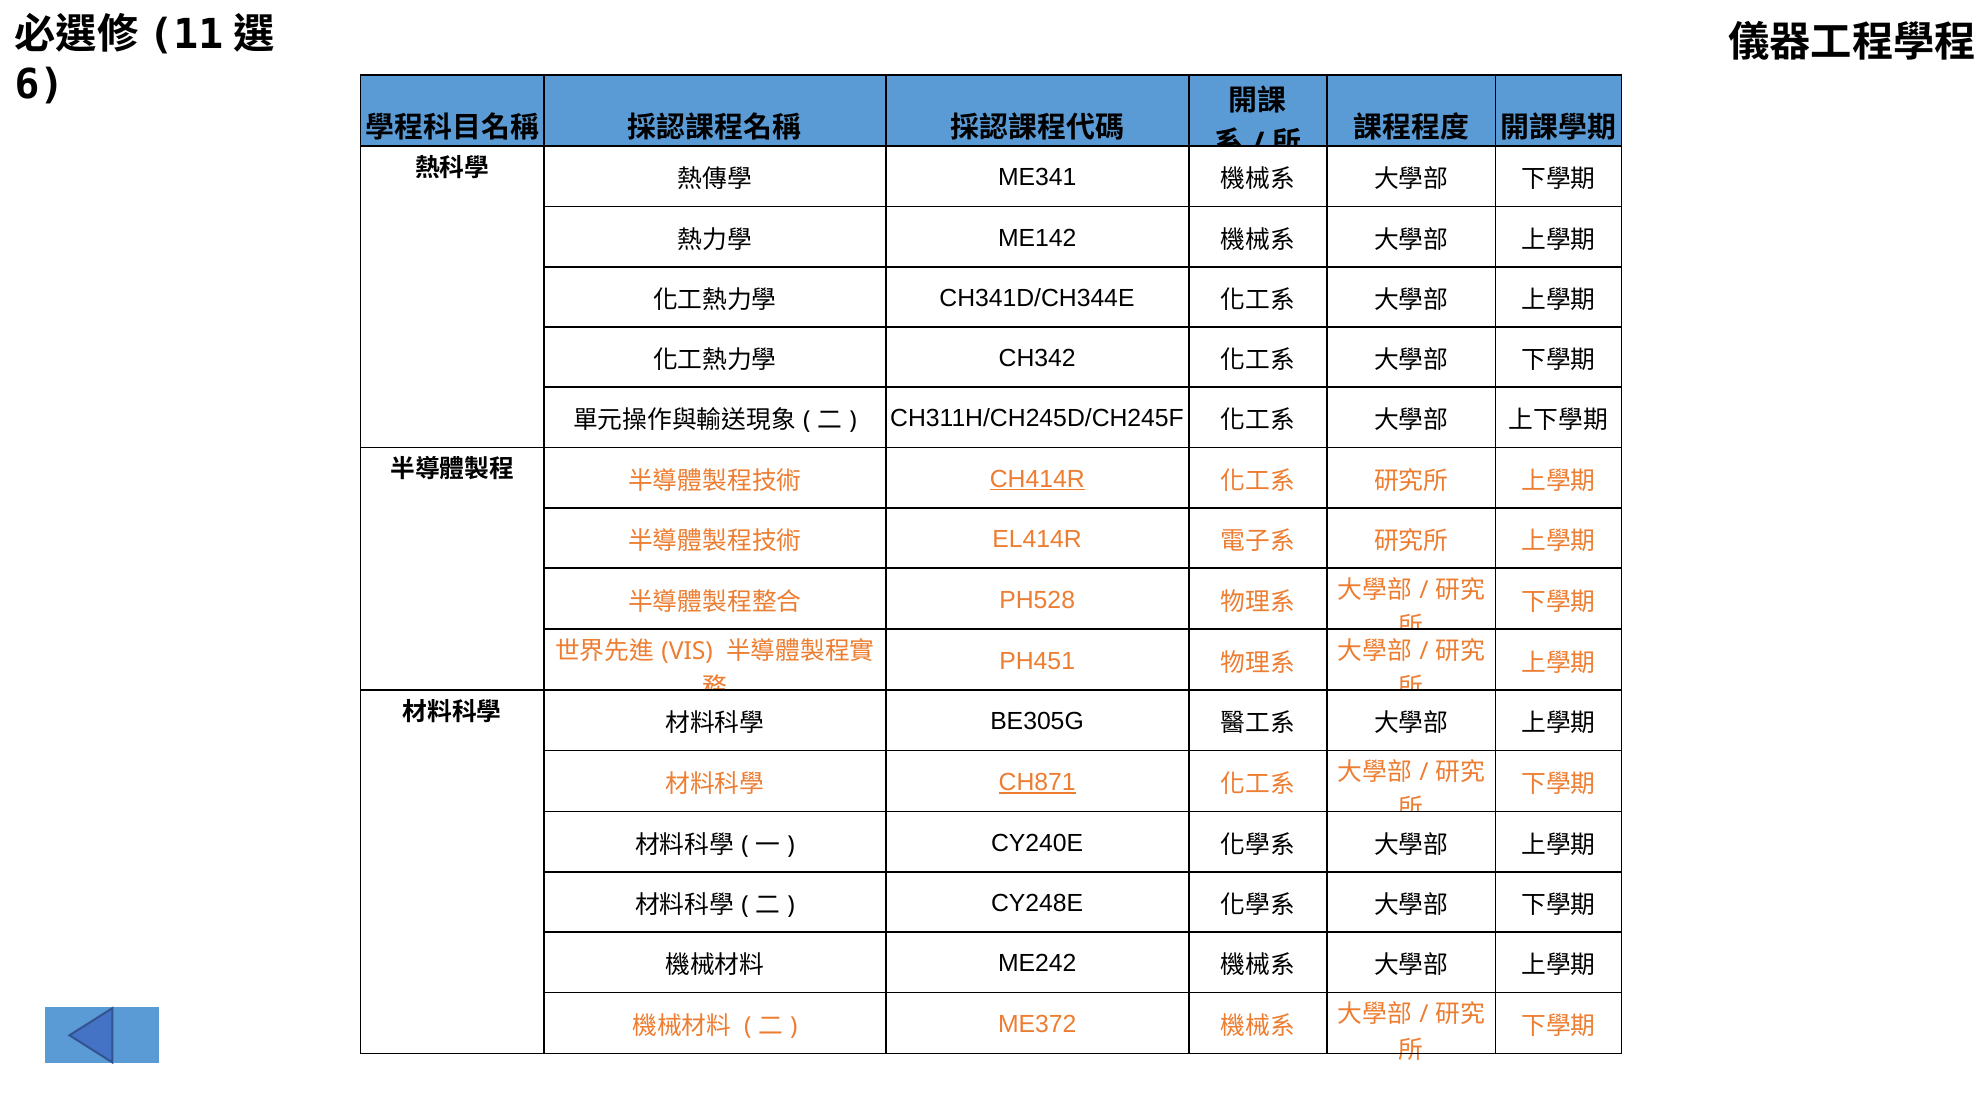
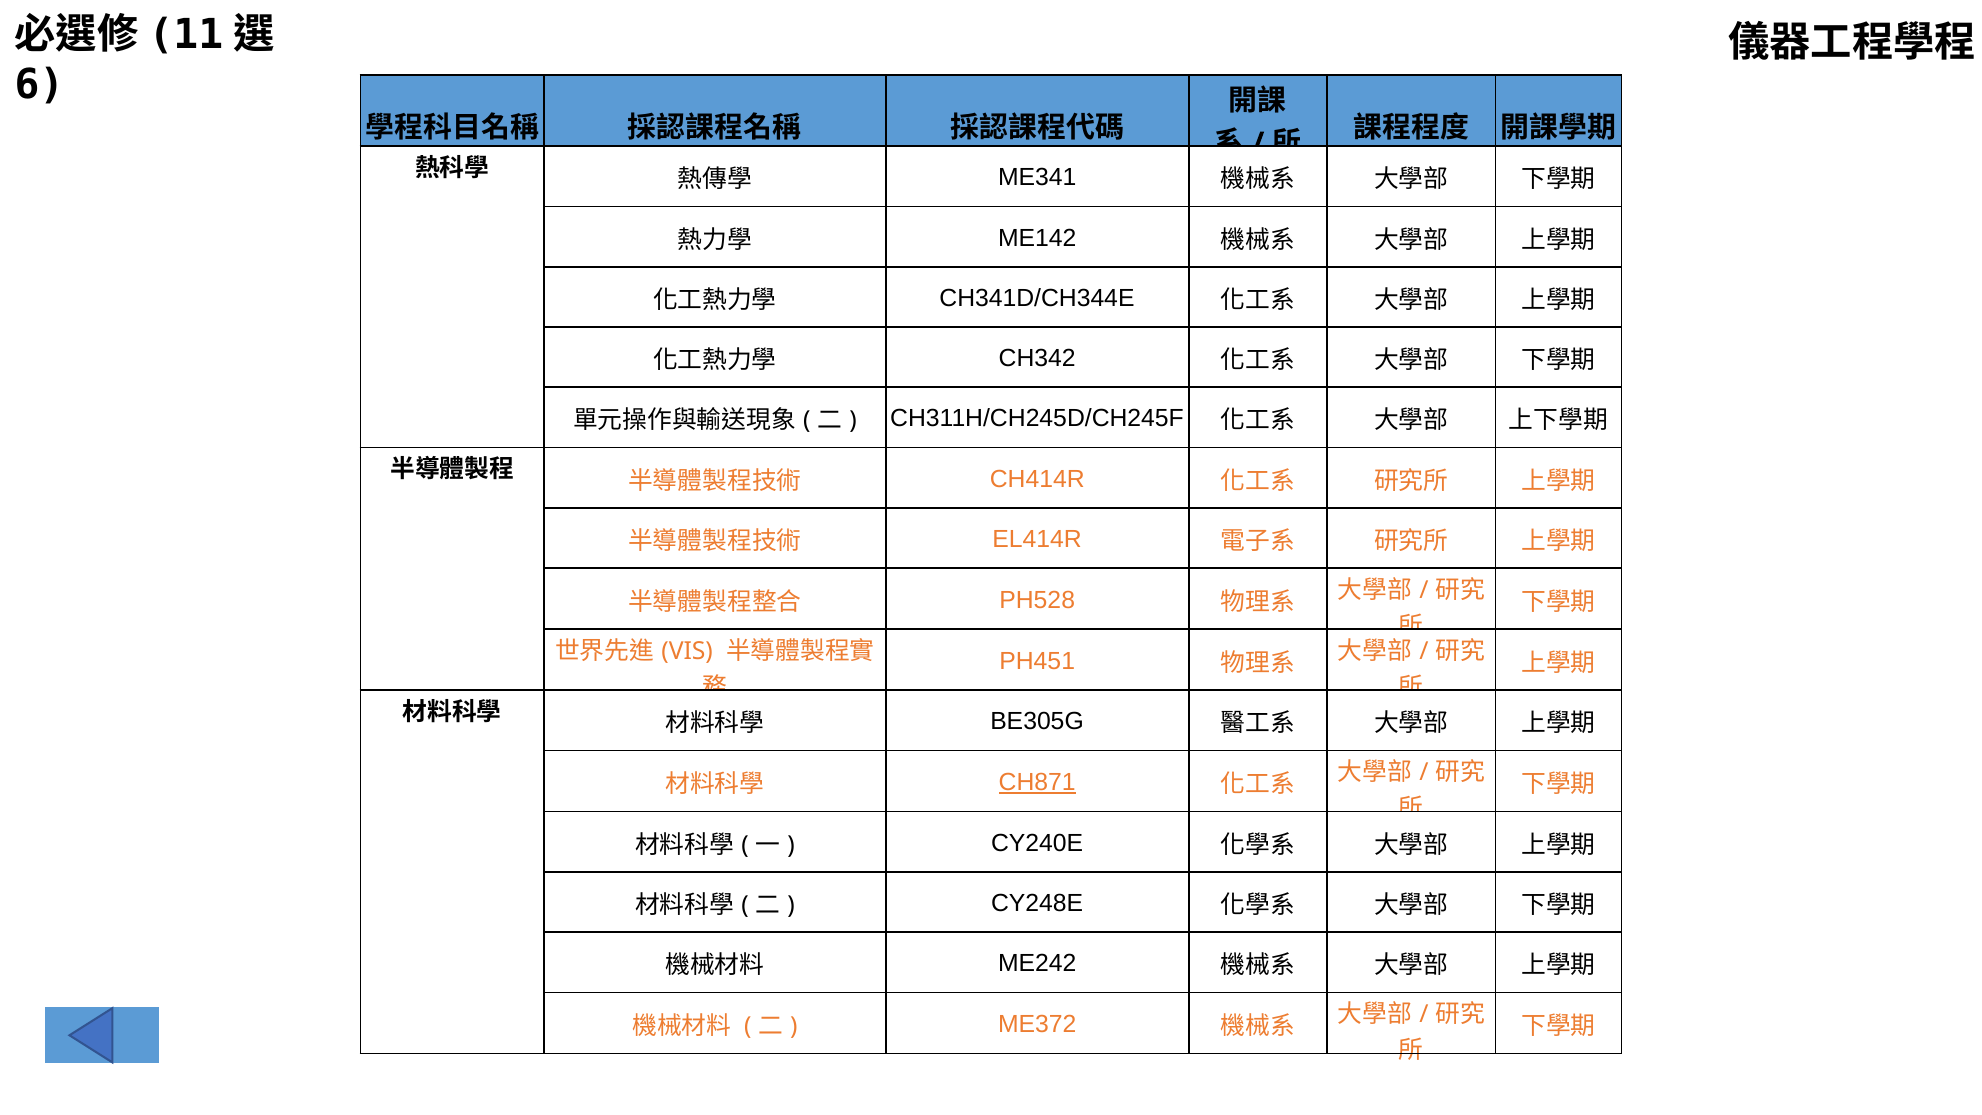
CH414R underline: present -> none (1037, 479)
